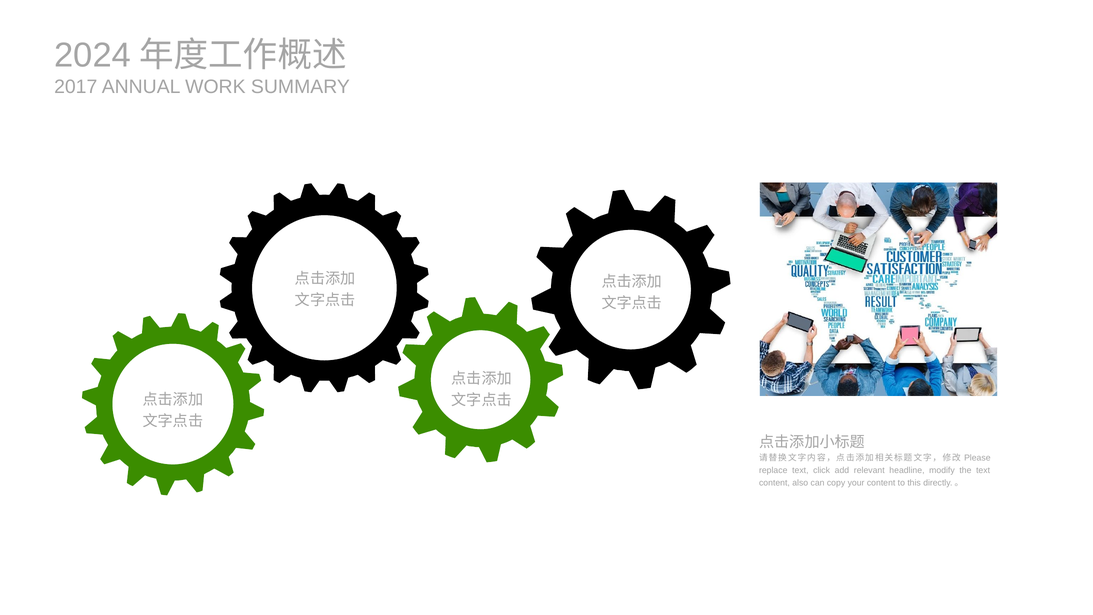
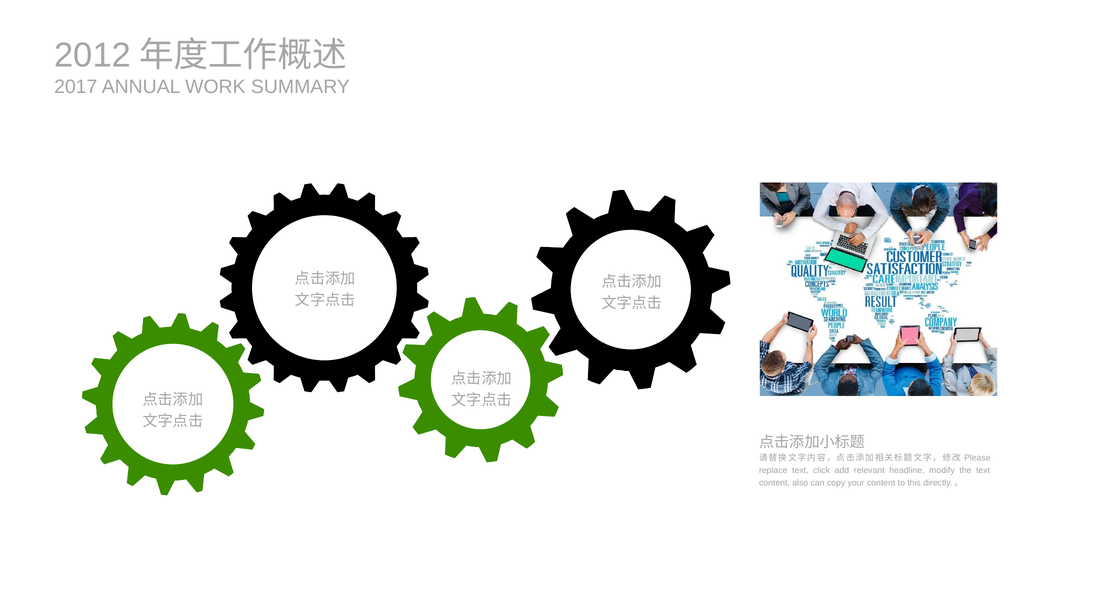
2024: 2024 -> 2012 (93, 55)
